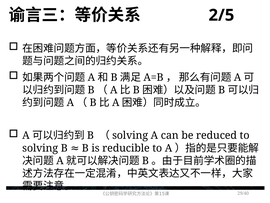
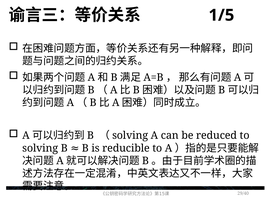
2/5: 2/5 -> 1/5 (221, 15)
